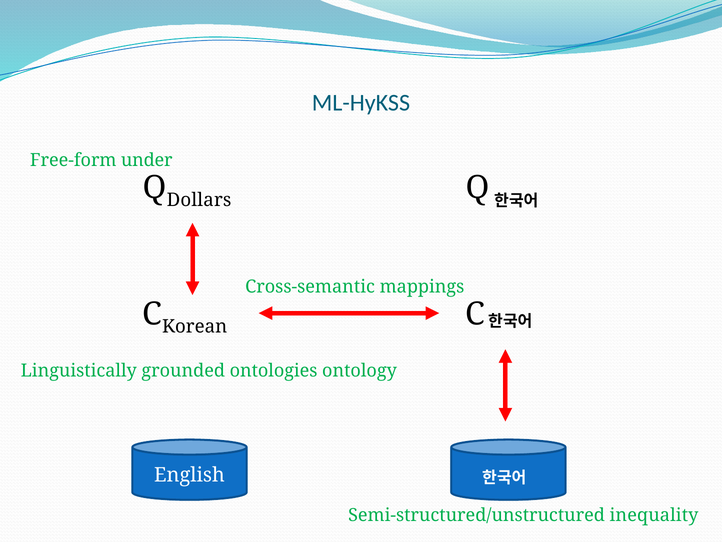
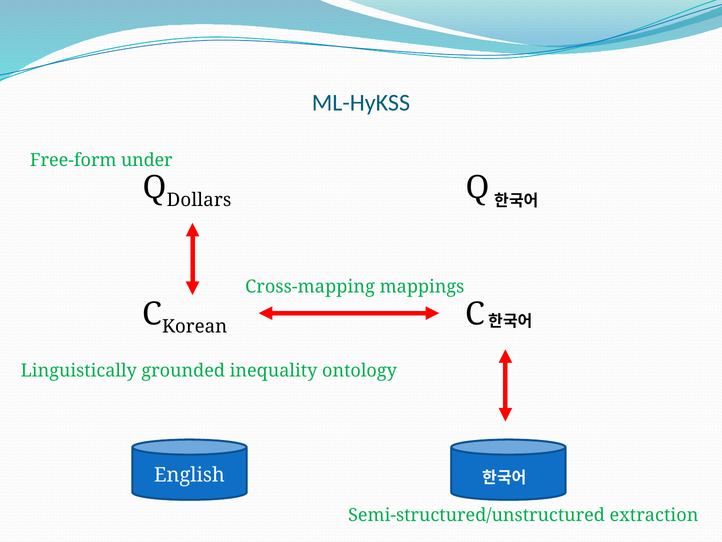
Cross-semantic: Cross-semantic -> Cross-mapping (310, 286)
ontologies: ontologies -> inequality (274, 371)
inequality: inequality -> extraction (654, 515)
